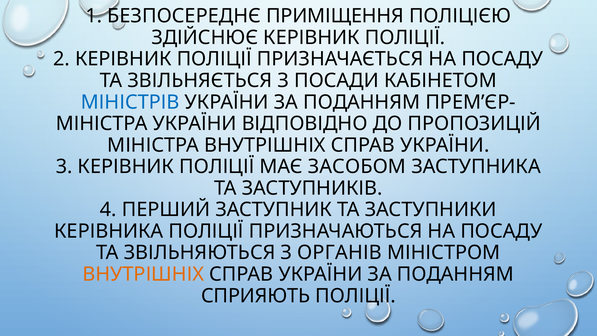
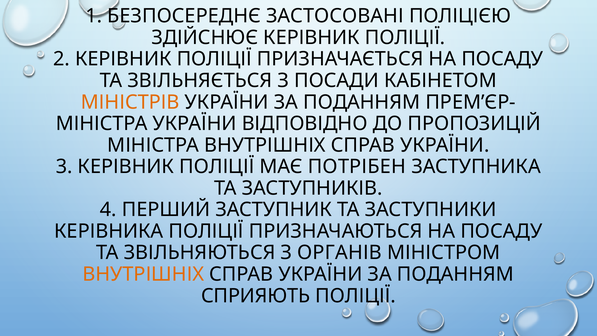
ПРИМІЩЕННЯ: ПРИМІЩЕННЯ -> ЗАСТОСОВАНІ (335, 16)
МІНІСТРІВ colour: blue -> orange (130, 102)
ЗАСОБОМ: ЗАСОБОМ -> ПОТРІБЕН (357, 167)
